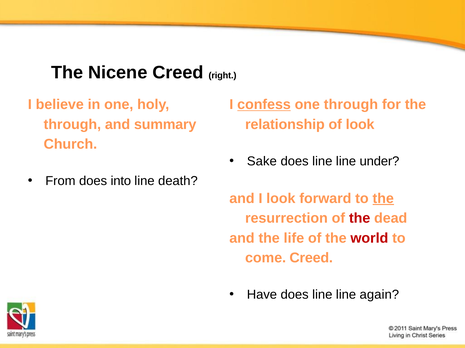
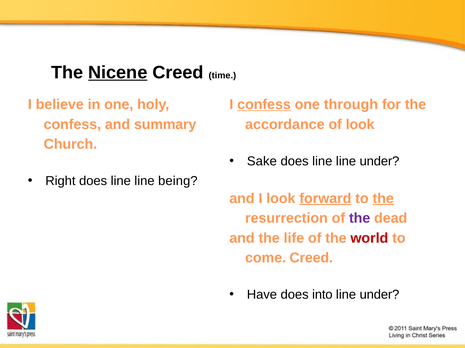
Nicene underline: none -> present (118, 73)
right: right -> time (222, 76)
through: through -> confess (72, 125)
relationship: relationship -> accordance (285, 125)
From: From -> Right (60, 181)
into: into -> line (121, 181)
death: death -> being (178, 181)
forward underline: none -> present (325, 199)
the colour: red -> purple (360, 219)
line: line -> into (322, 295)
again: again -> under (379, 295)
